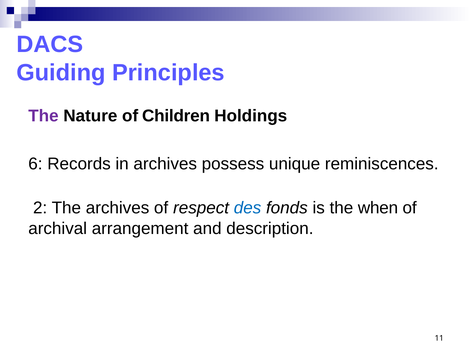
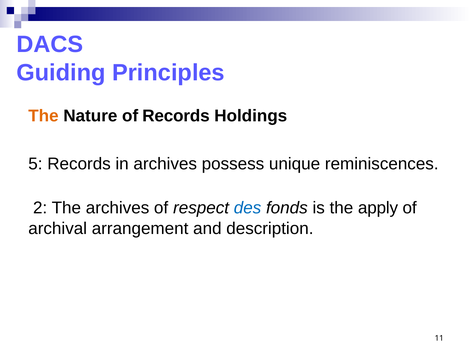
The colour: purple -> orange (43, 116)
of Children: Children -> Records (176, 116)
6: 6 -> 5 (35, 164)
when: when -> apply (378, 208)
